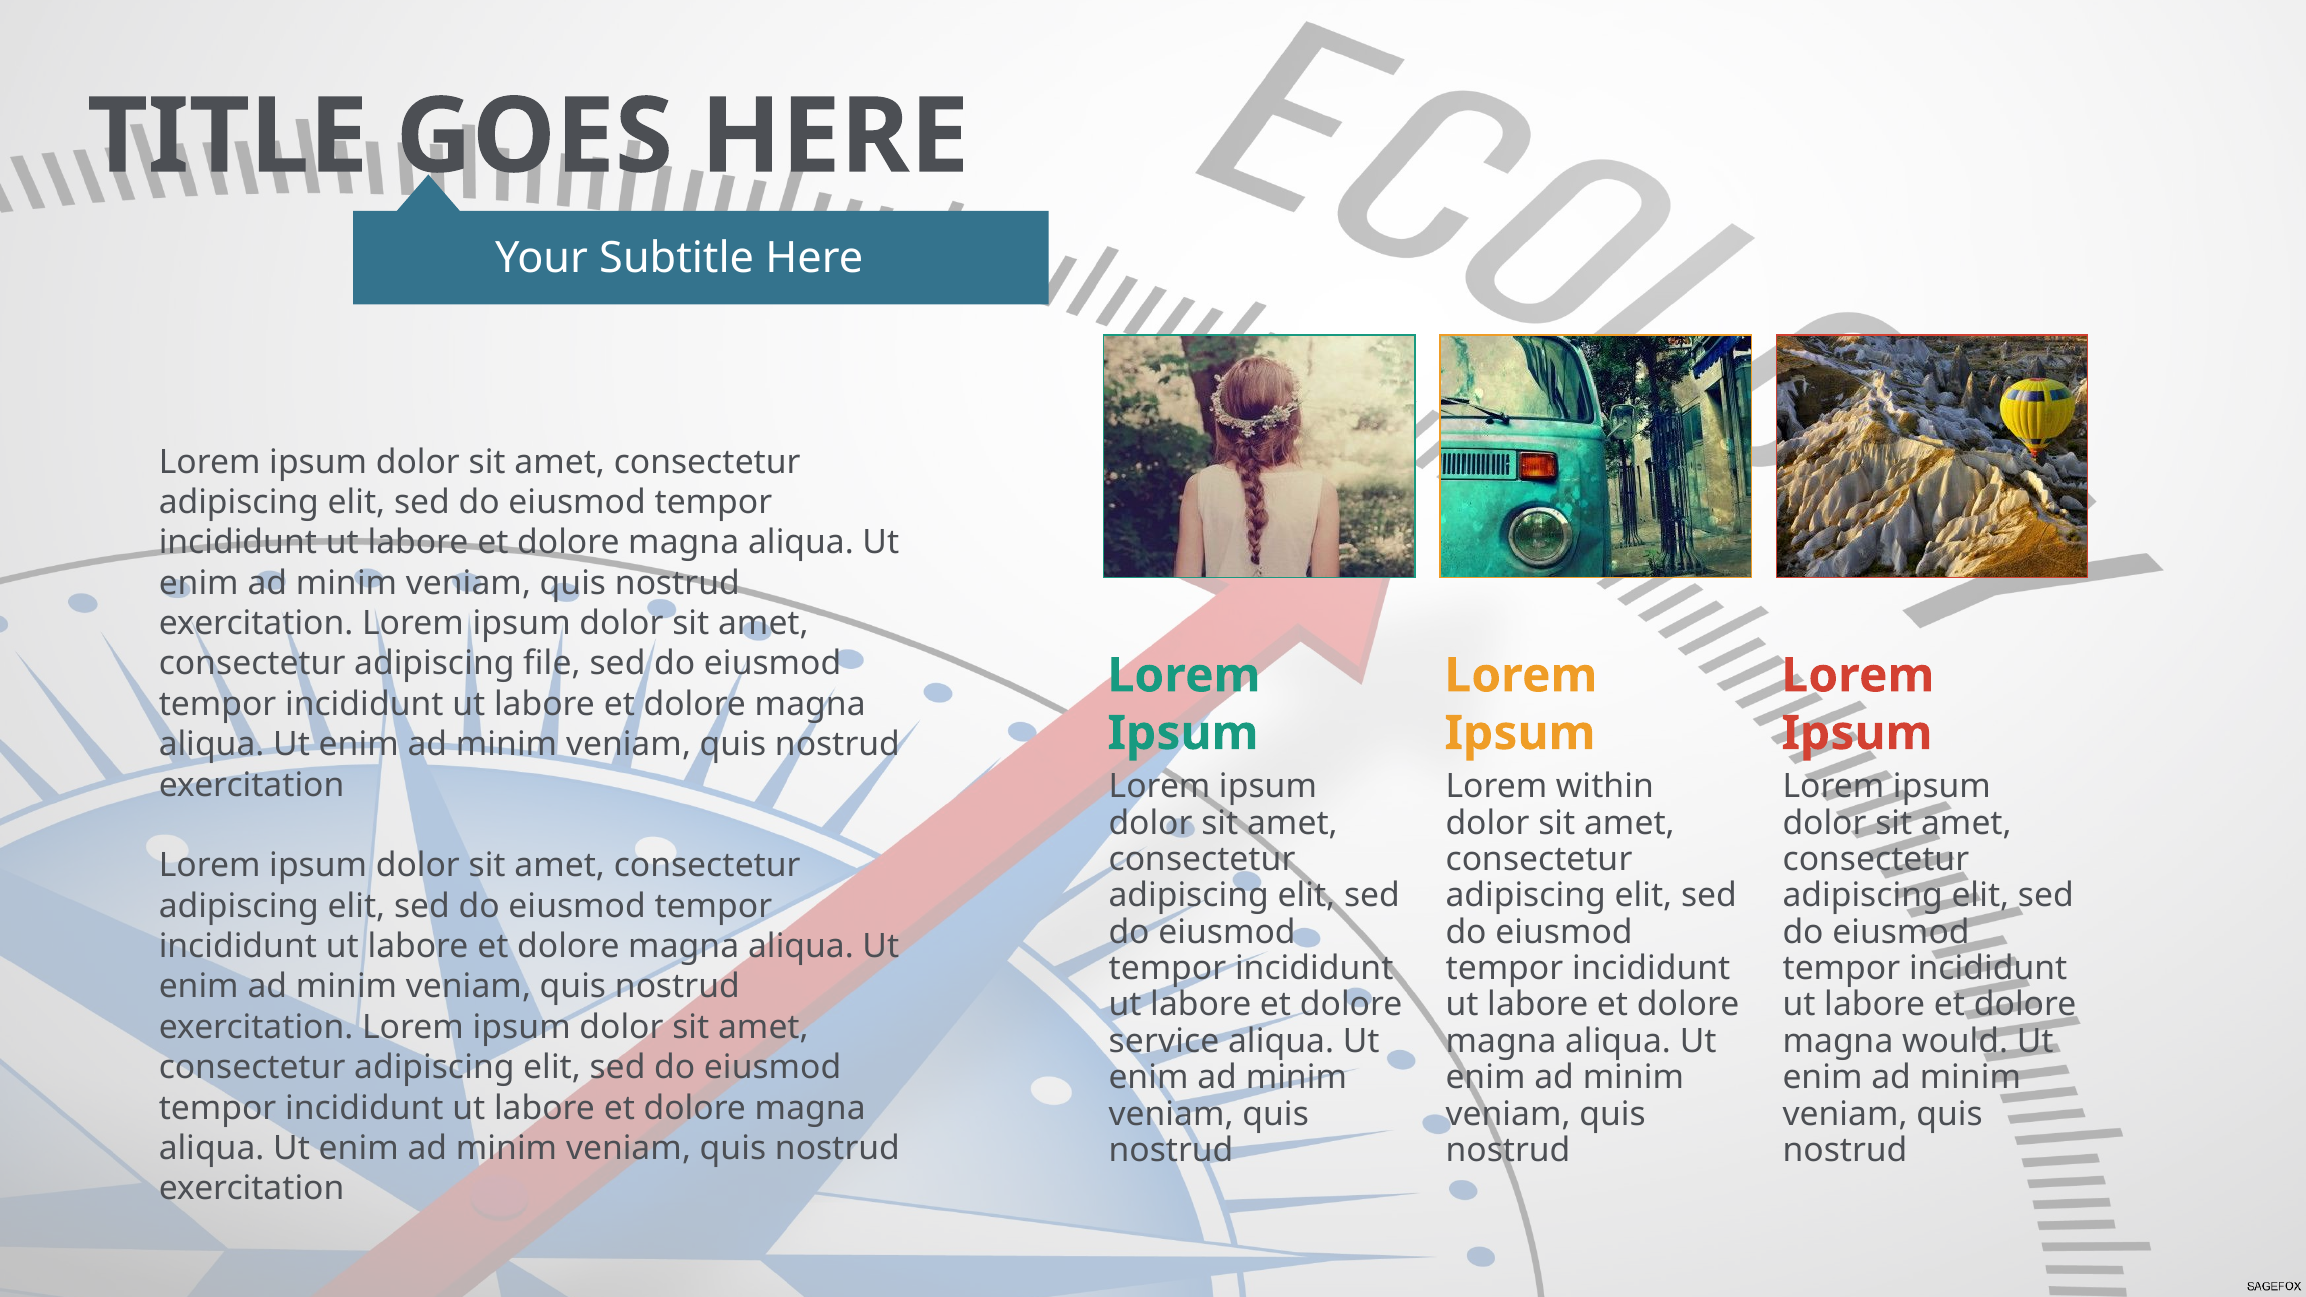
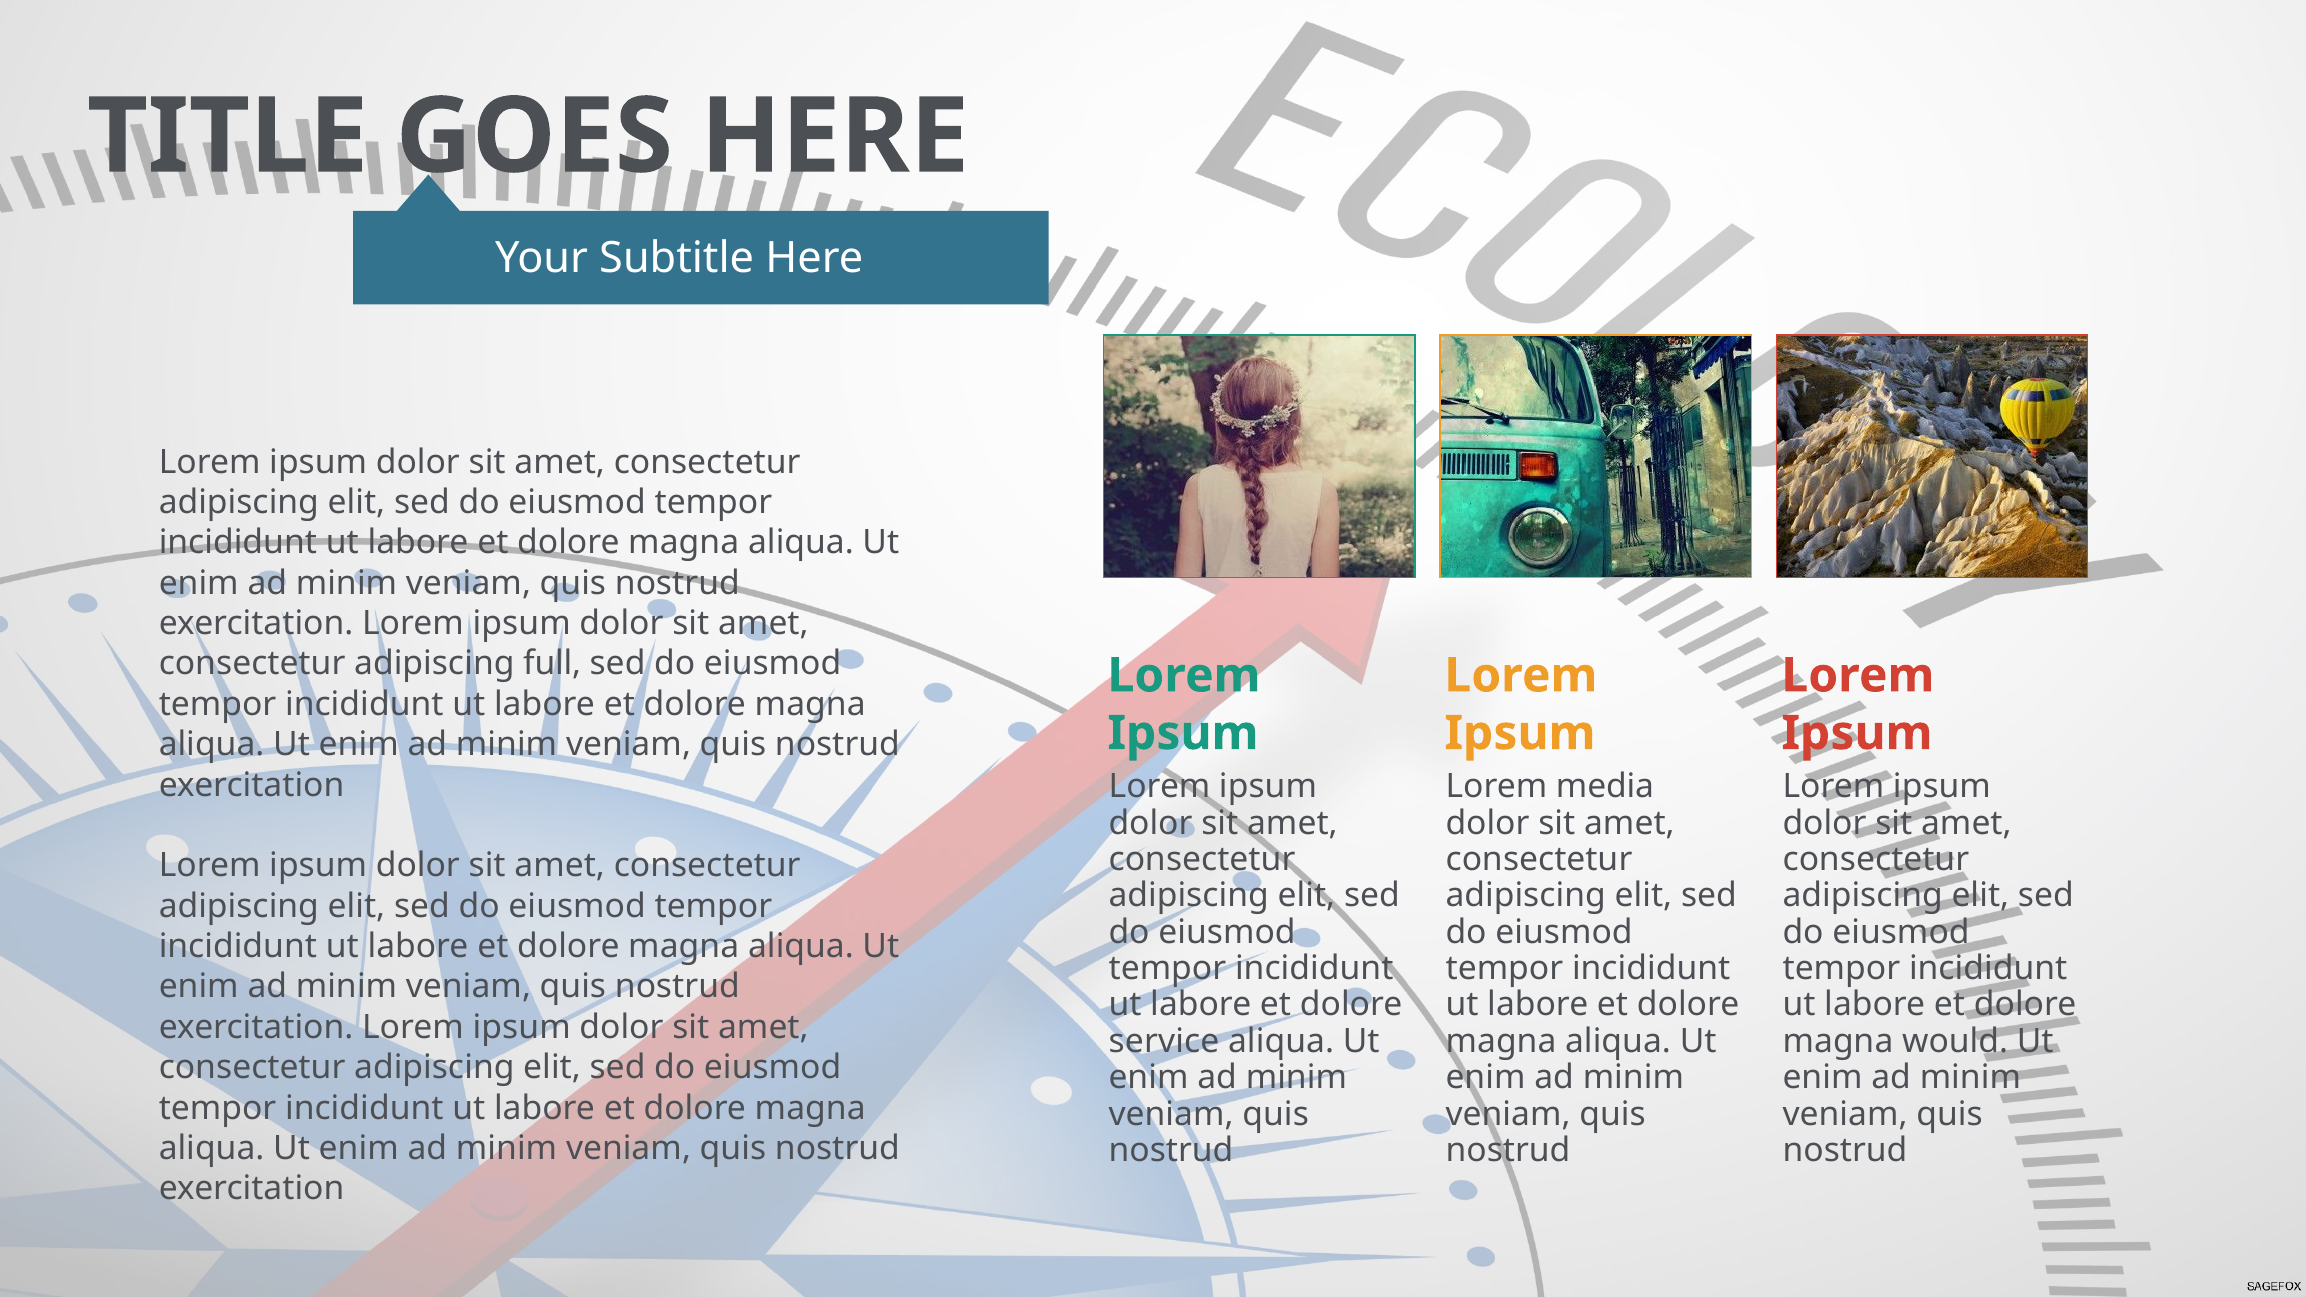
file: file -> full (552, 664)
within: within -> media (1605, 787)
